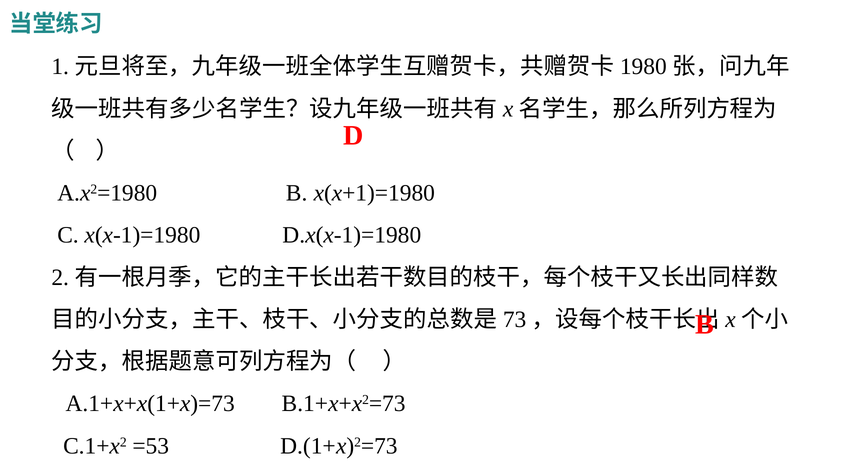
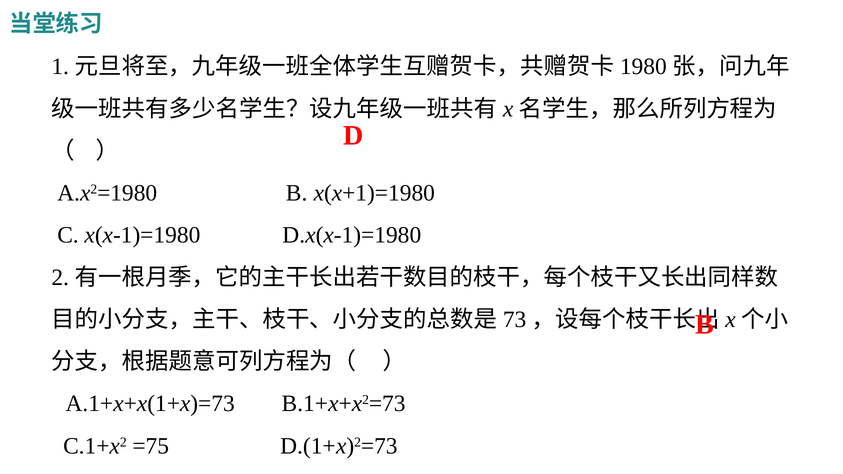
=53: =53 -> =75 (151, 446)
